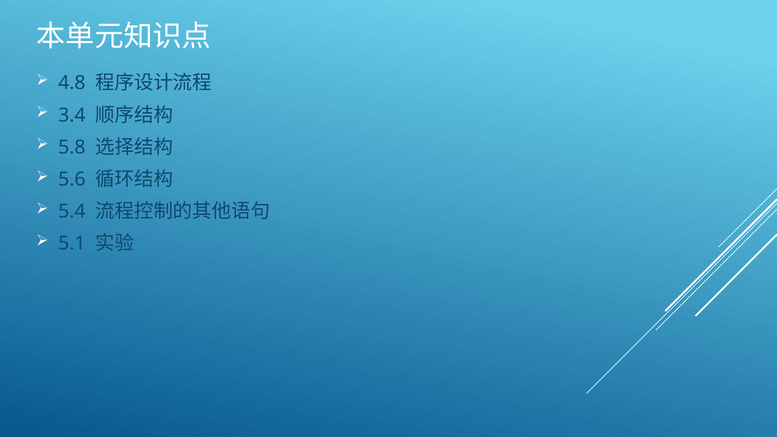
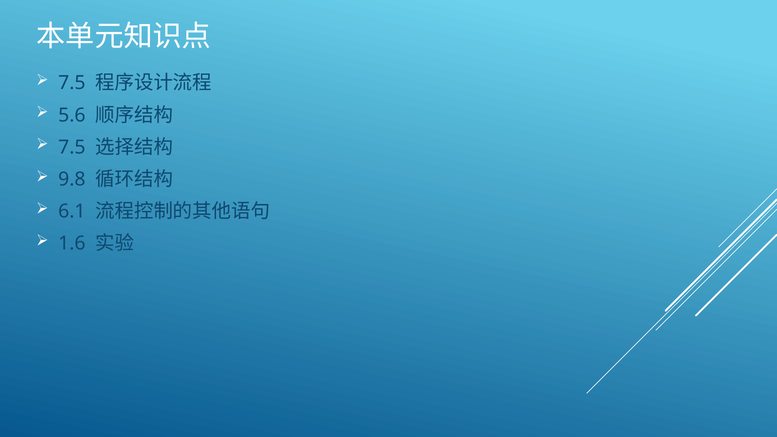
4.8: 4.8 -> 7.5 (72, 83)
3.4: 3.4 -> 5.6 (72, 115)
5.8: 5.8 -> 7.5 (72, 147)
5.6: 5.6 -> 9.8 (72, 179)
5.4: 5.4 -> 6.1 (72, 211)
5.1: 5.1 -> 1.6 (72, 243)
